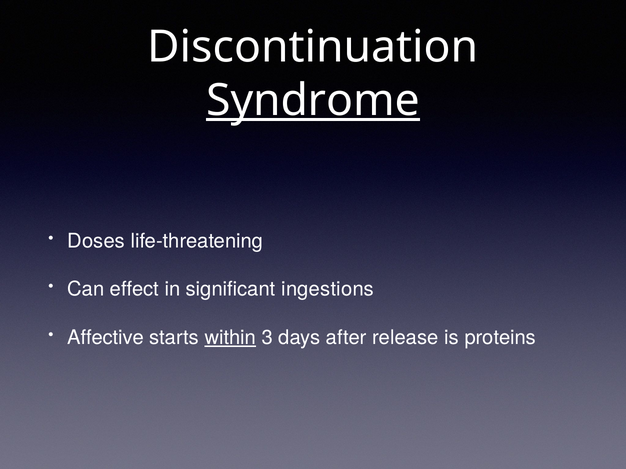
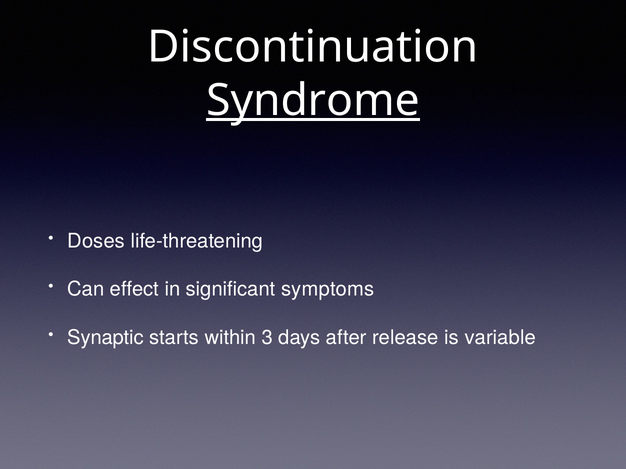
ingestions: ingestions -> symptoms (328, 290)
Affective: Affective -> Synaptic (106, 338)
within underline: present -> none (230, 338)
proteins: proteins -> variable (500, 338)
